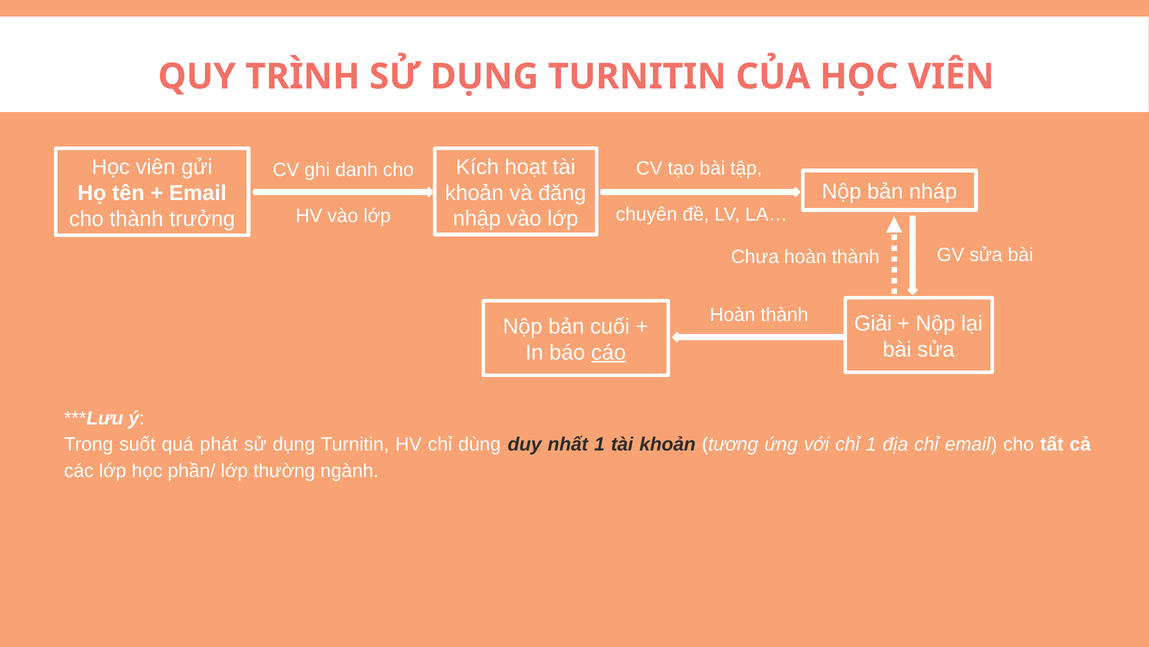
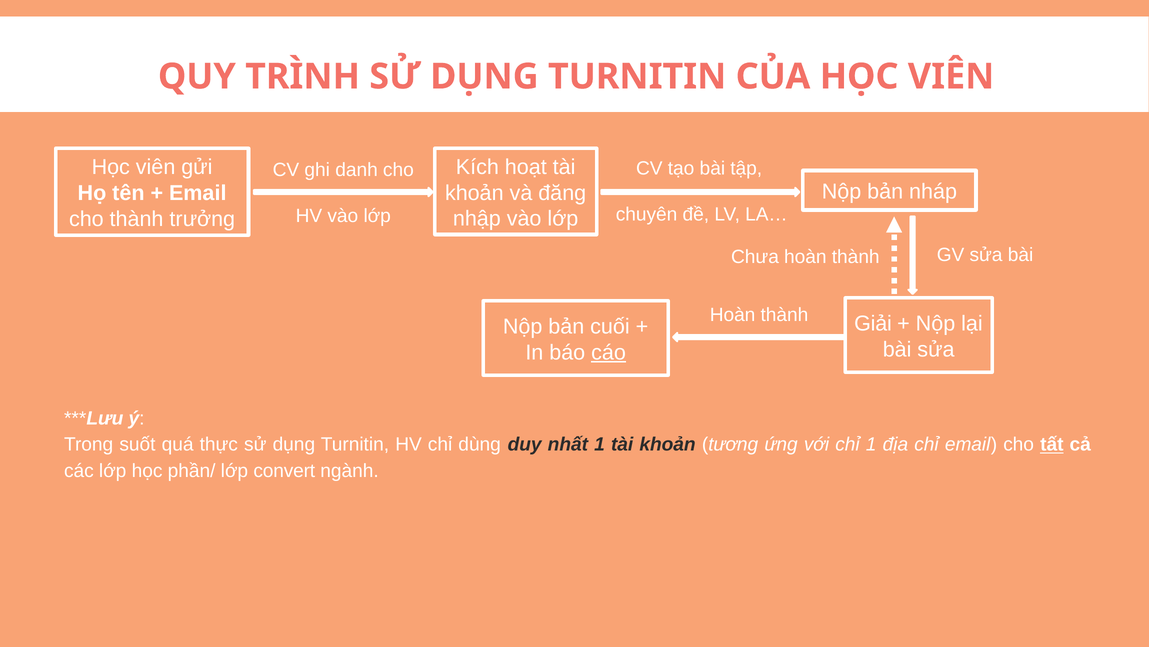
phát: phát -> thực (219, 444)
tất underline: none -> present (1052, 444)
thường: thường -> convert (284, 470)
